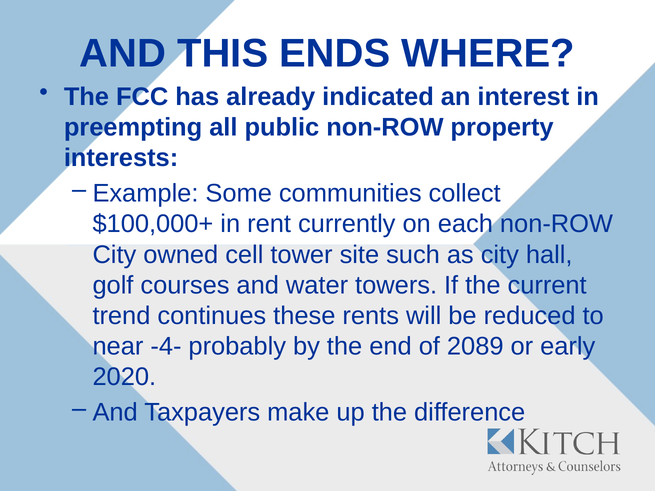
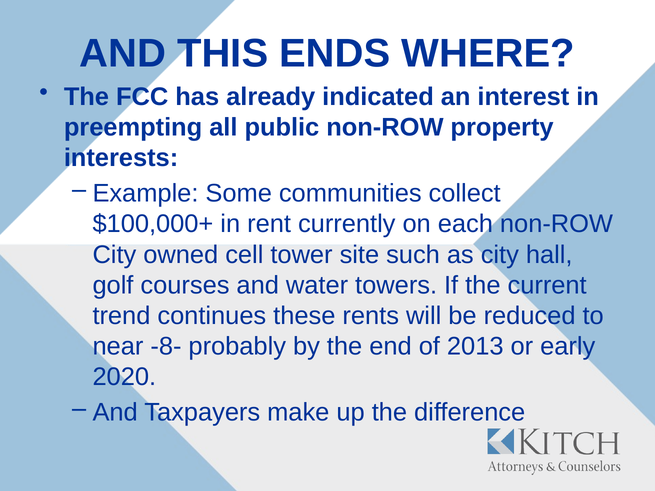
-4-: -4- -> -8- (166, 347)
2089: 2089 -> 2013 (475, 347)
